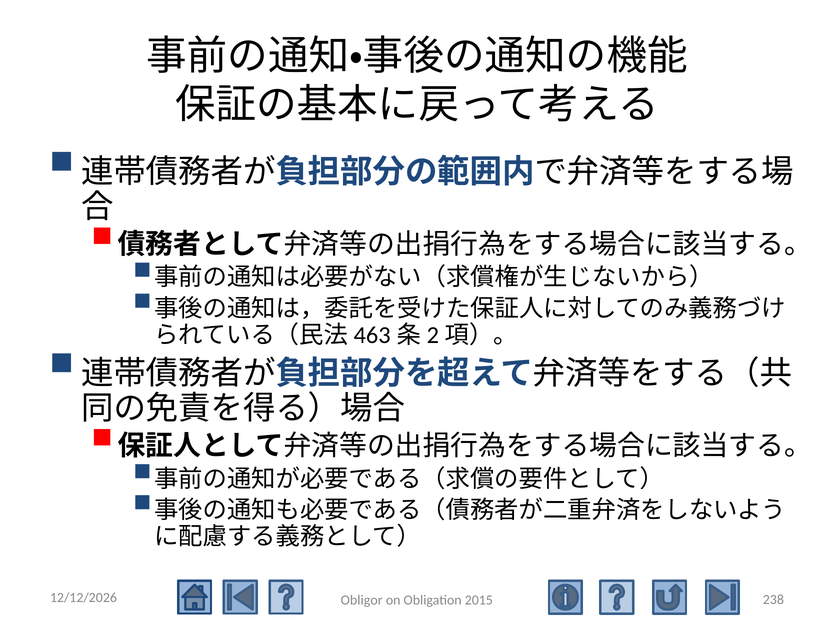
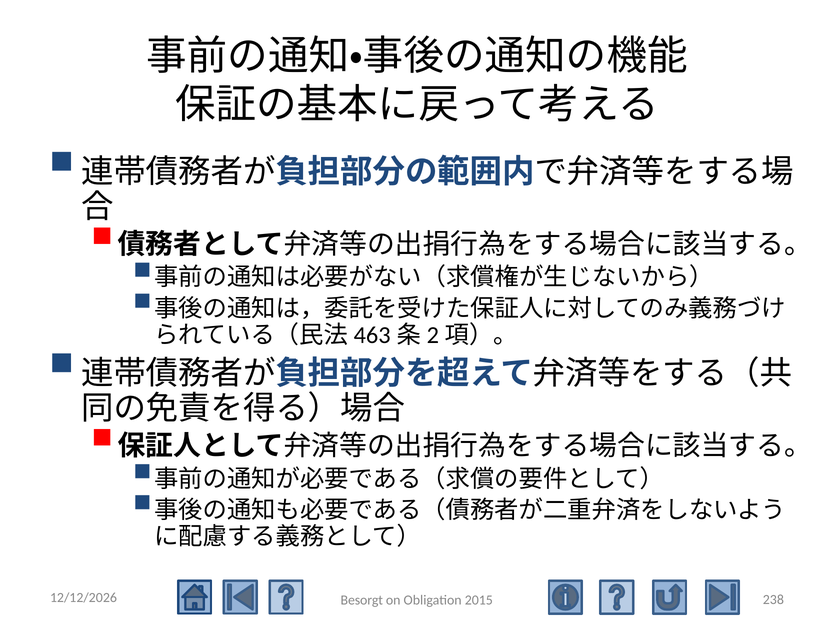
Obligor: Obligor -> Besorgt (362, 599)
